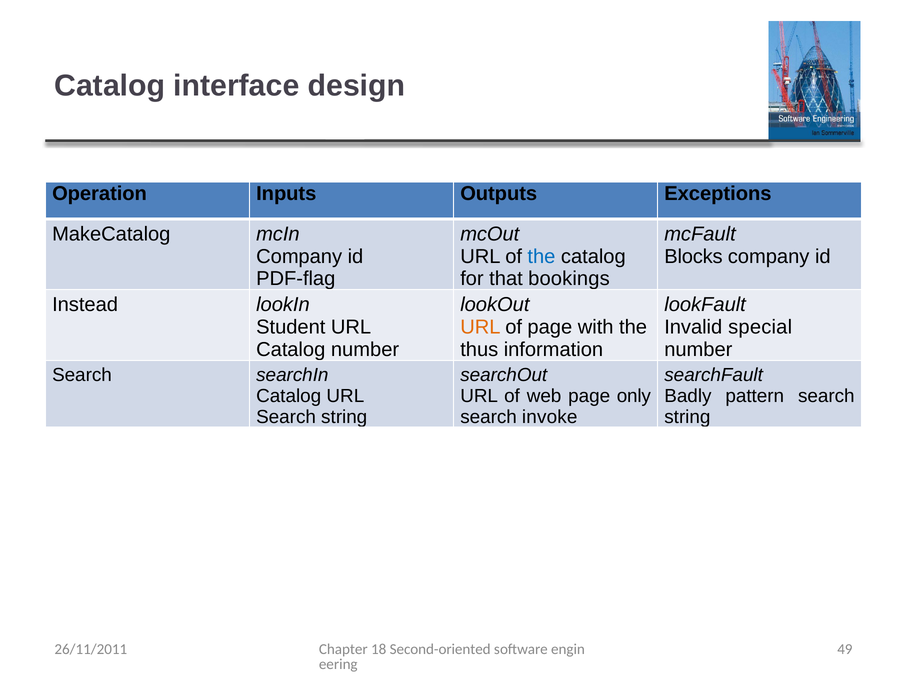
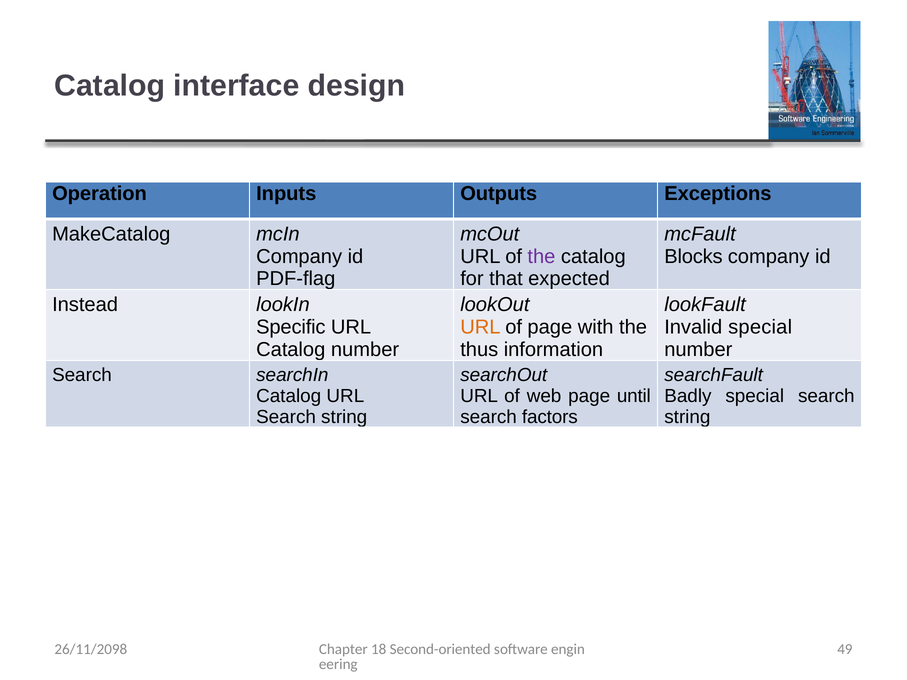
the colour: blue -> purple (541, 256)
bookings: bookings -> expected (569, 279)
Student: Student -> Specific (291, 327)
only: only -> until (634, 396)
Badly pattern: pattern -> special (755, 396)
invoke: invoke -> factors (550, 417)
26/11/2011: 26/11/2011 -> 26/11/2098 (91, 650)
